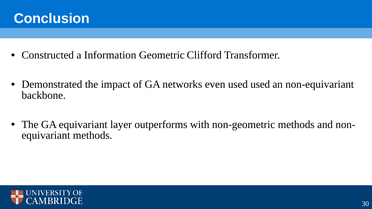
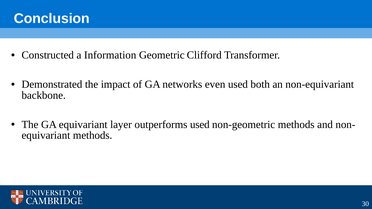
used used: used -> both (260, 84)
outperforms with: with -> used (200, 125)
